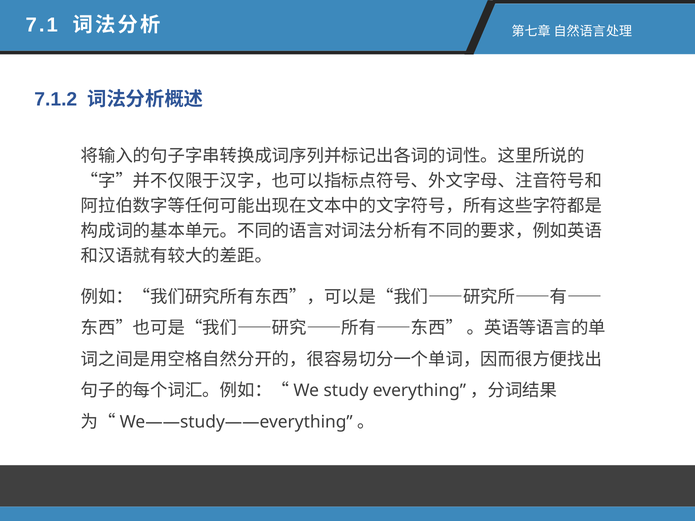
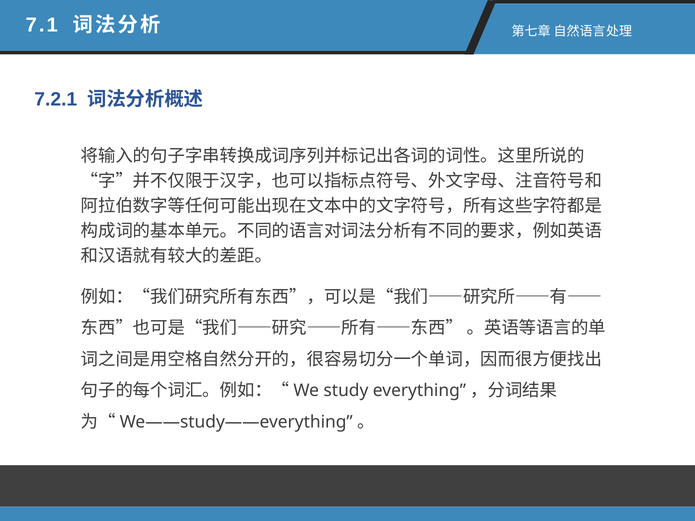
7.1.2: 7.1.2 -> 7.2.1 (56, 99)
